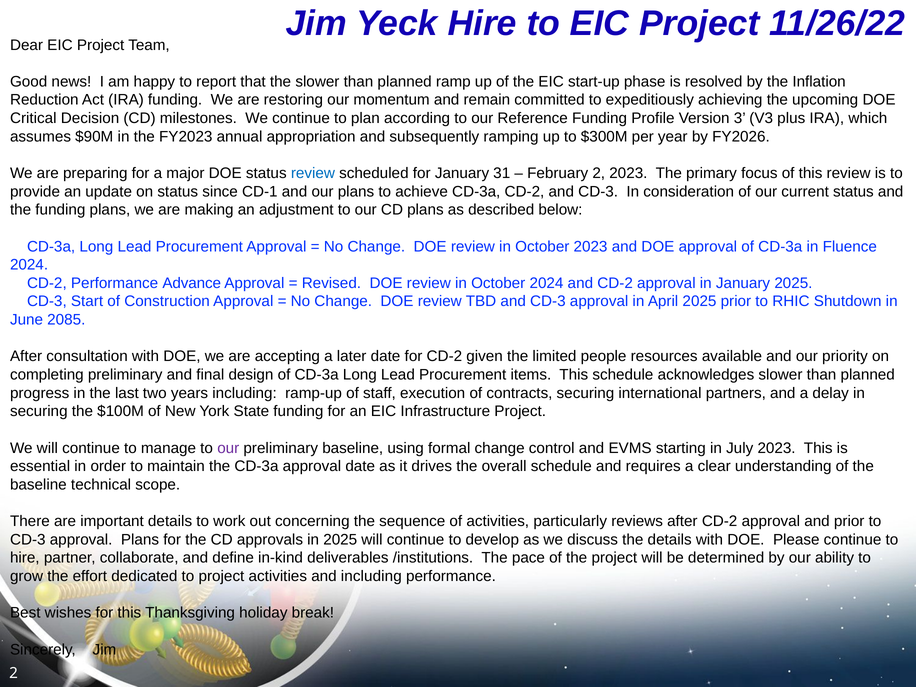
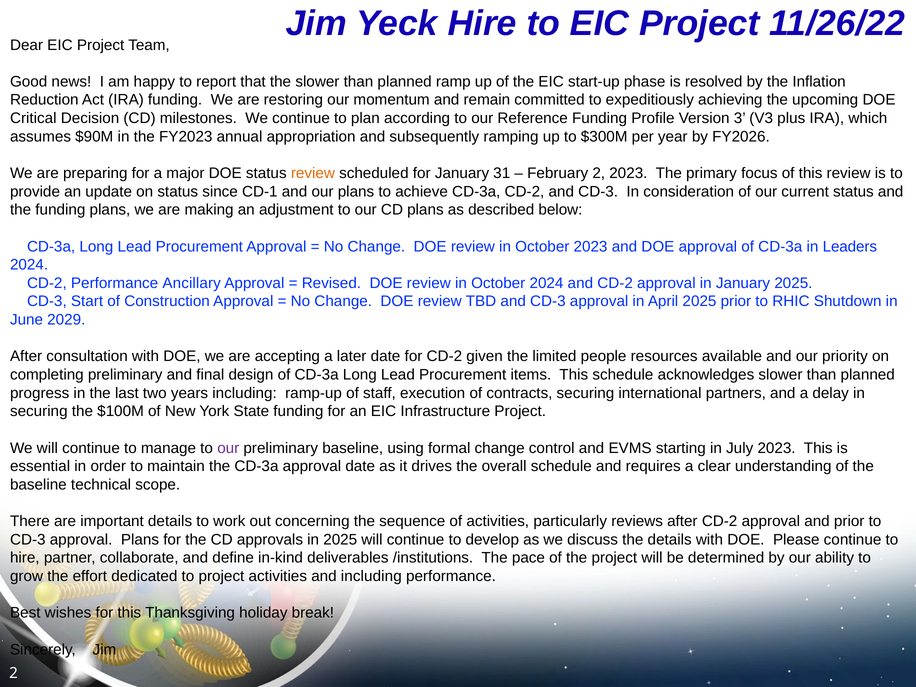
review colour: blue -> orange (313, 173)
Fluence: Fluence -> Leaders (850, 247)
Advance: Advance -> Ancillary (192, 283)
2085: 2085 -> 2029 (66, 320)
